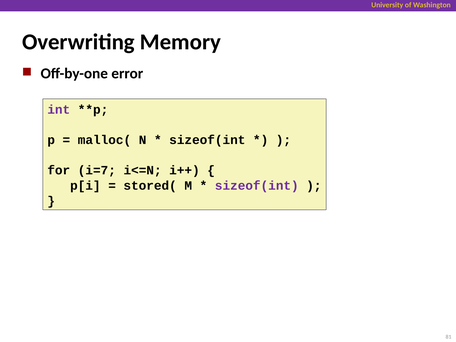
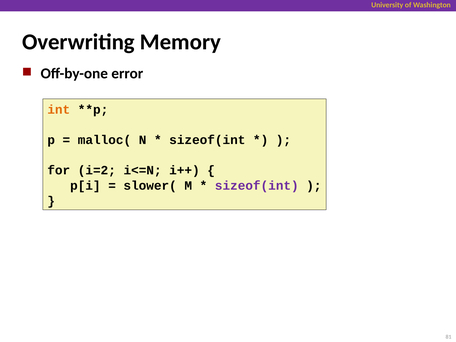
int colour: purple -> orange (59, 110)
i=7: i=7 -> i=2 (97, 170)
stored(: stored( -> slower( (150, 186)
